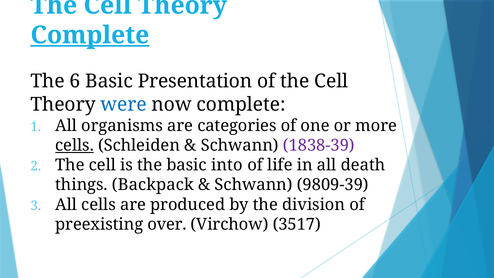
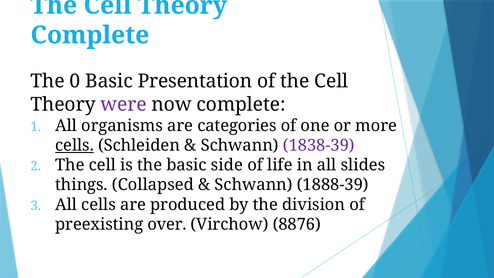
Complete underline: present -> none (90, 35)
6: 6 -> 0 (75, 81)
were colour: blue -> purple (124, 104)
into: into -> side (227, 165)
death: death -> slides (363, 165)
Backpack: Backpack -> Collapsed (153, 185)
9809-39: 9809-39 -> 1888-39 (333, 185)
3517: 3517 -> 8876 (297, 224)
